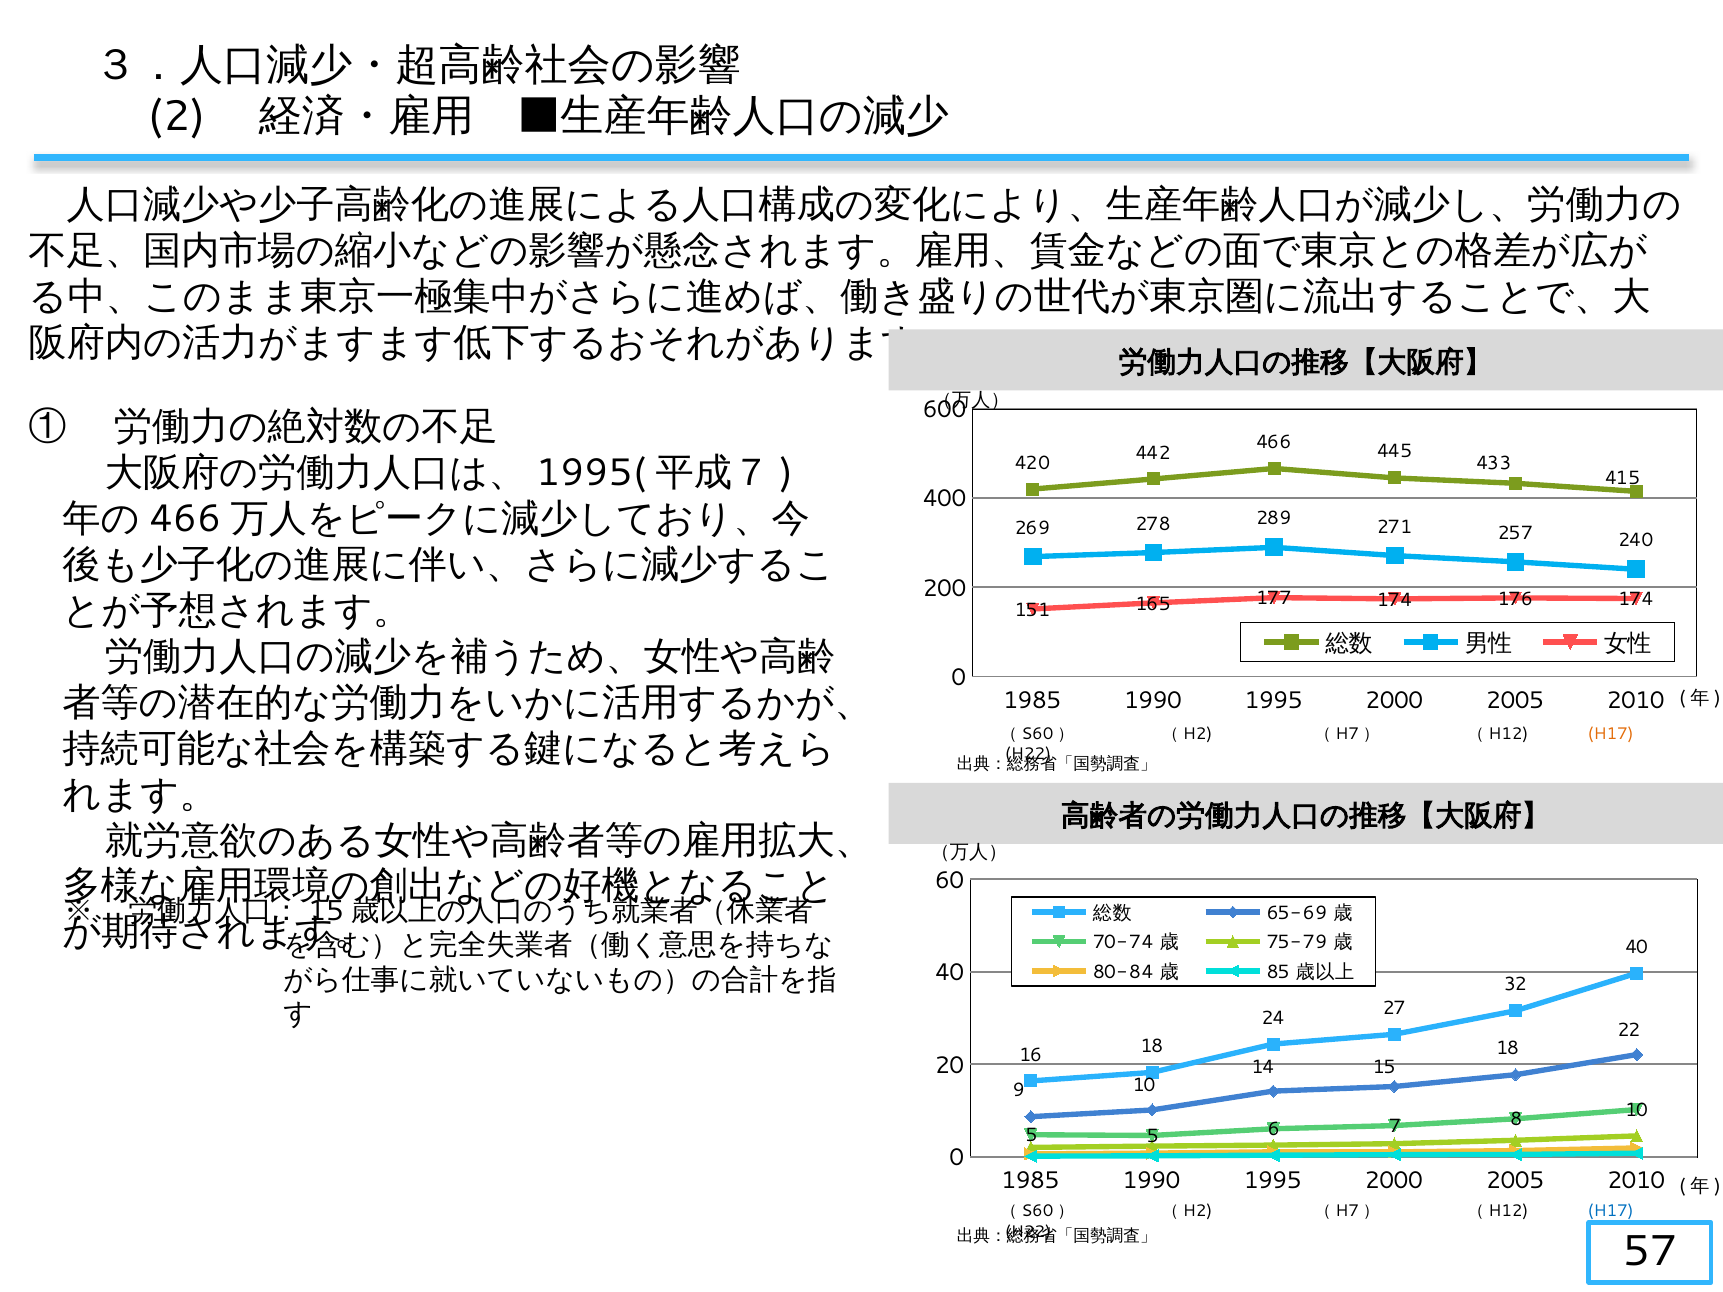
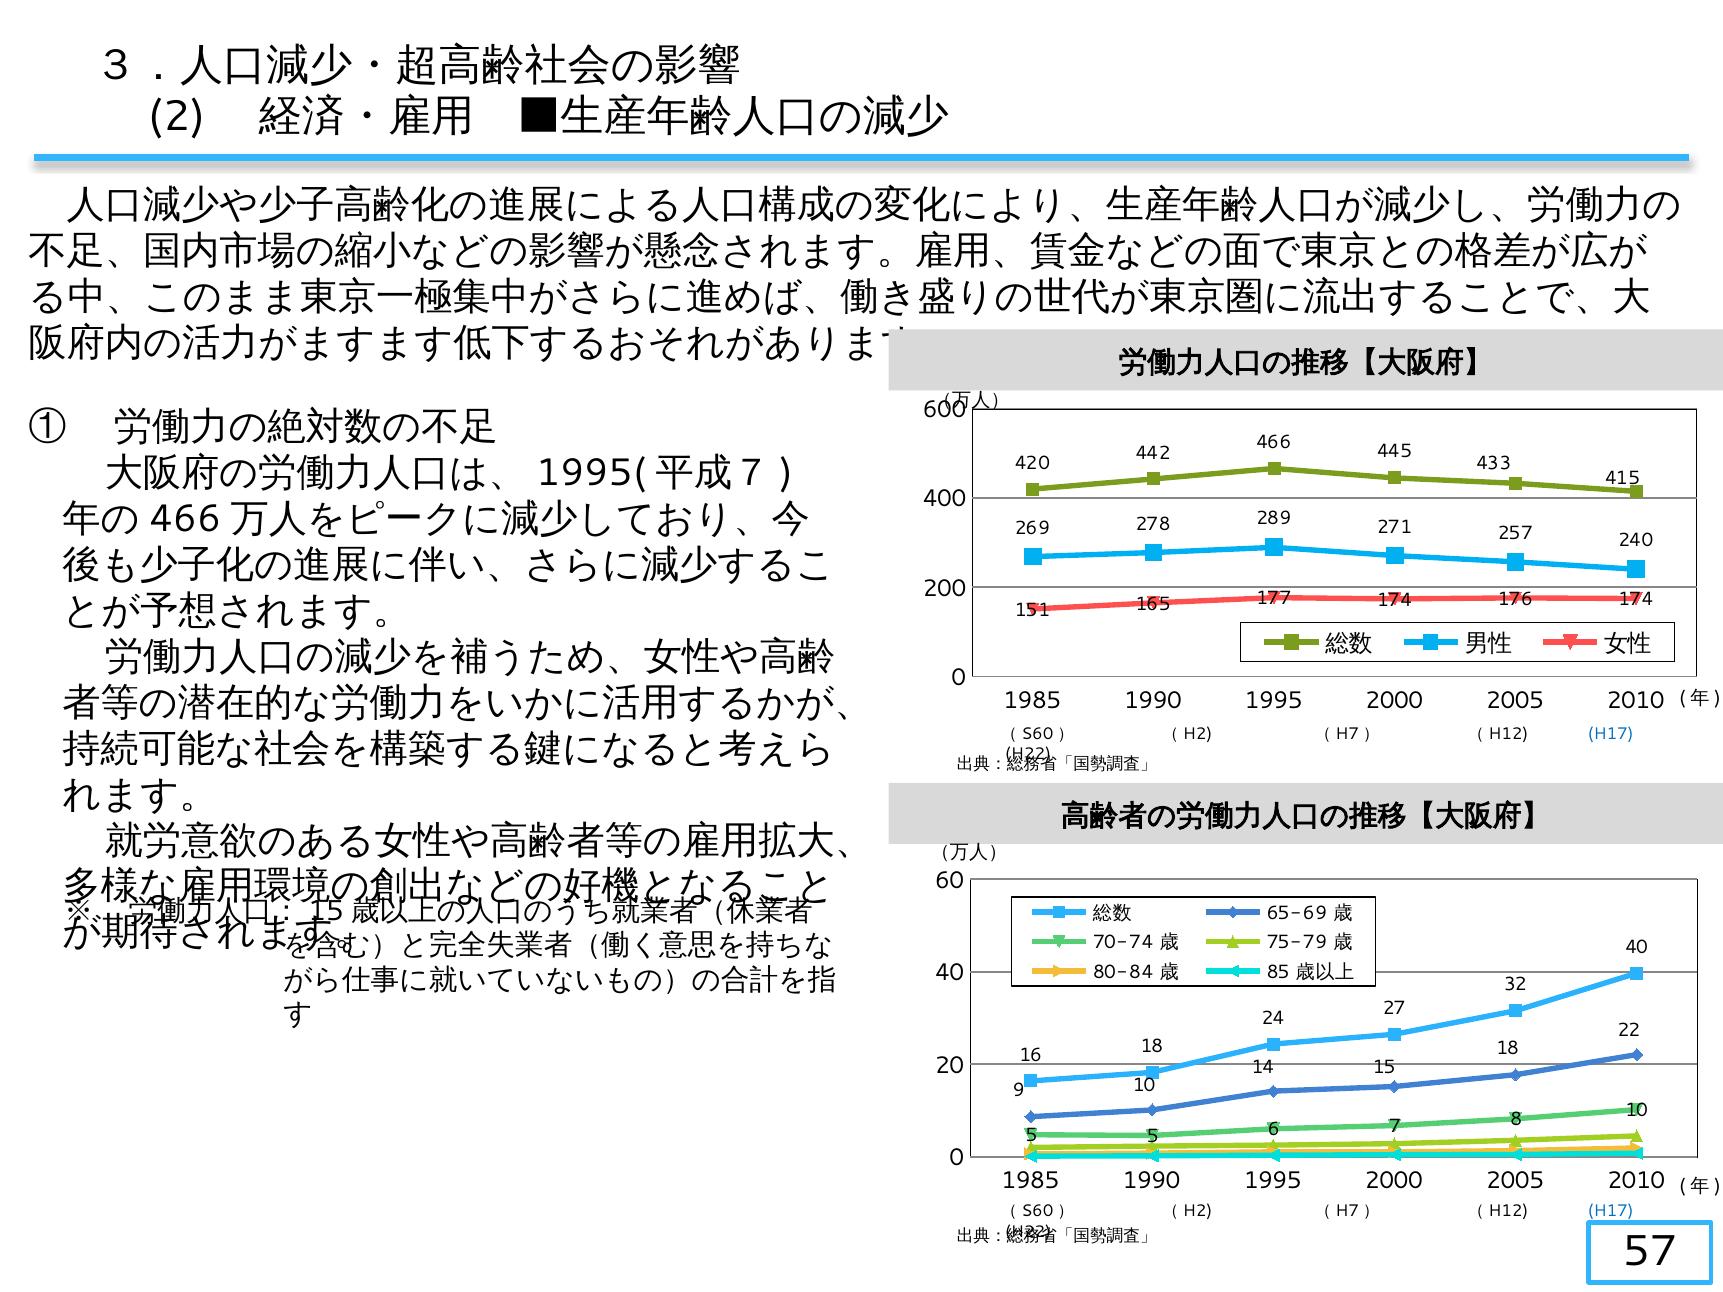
H17 colour: orange -> blue (1611, 734)
